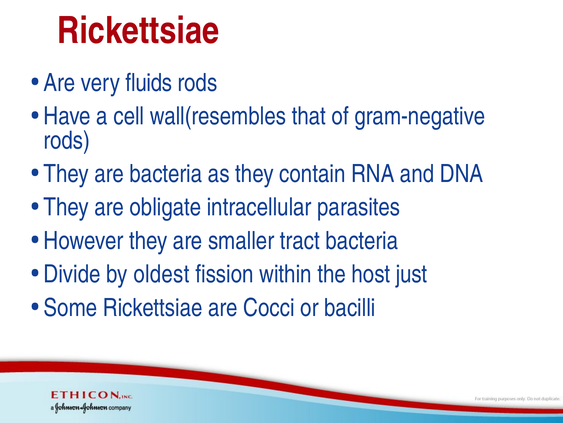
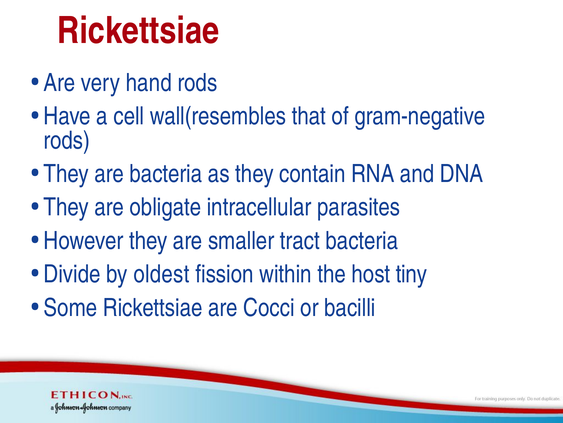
fluids: fluids -> hand (149, 83)
just: just -> tiny (411, 274)
